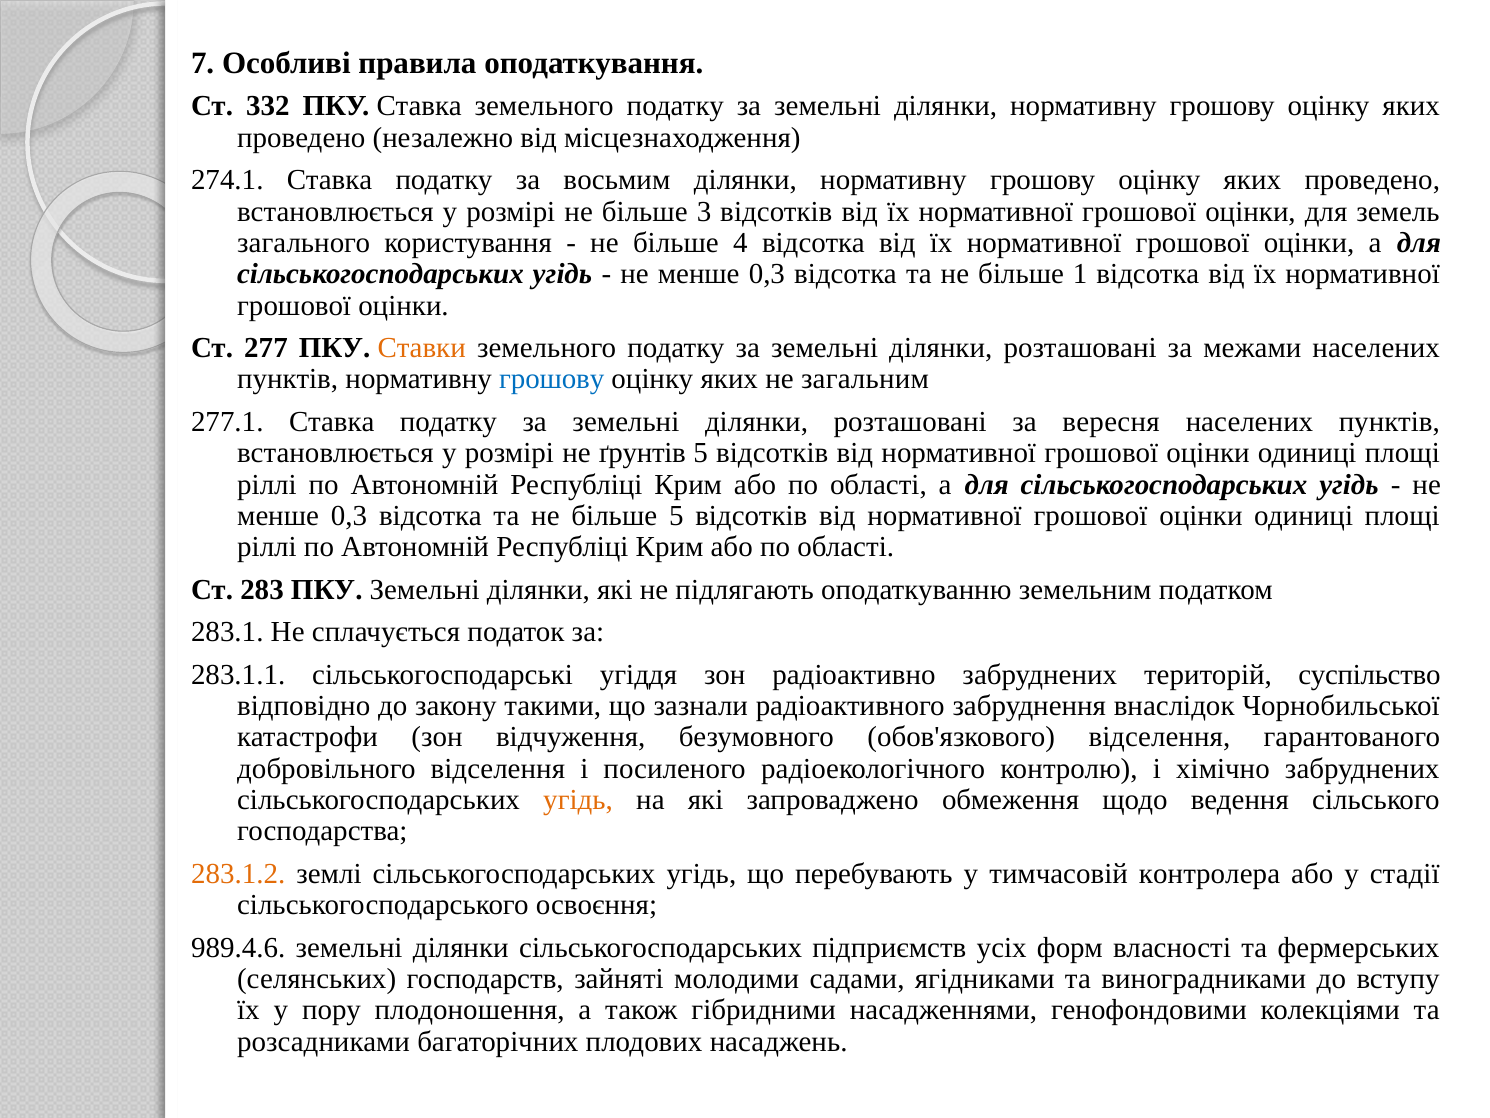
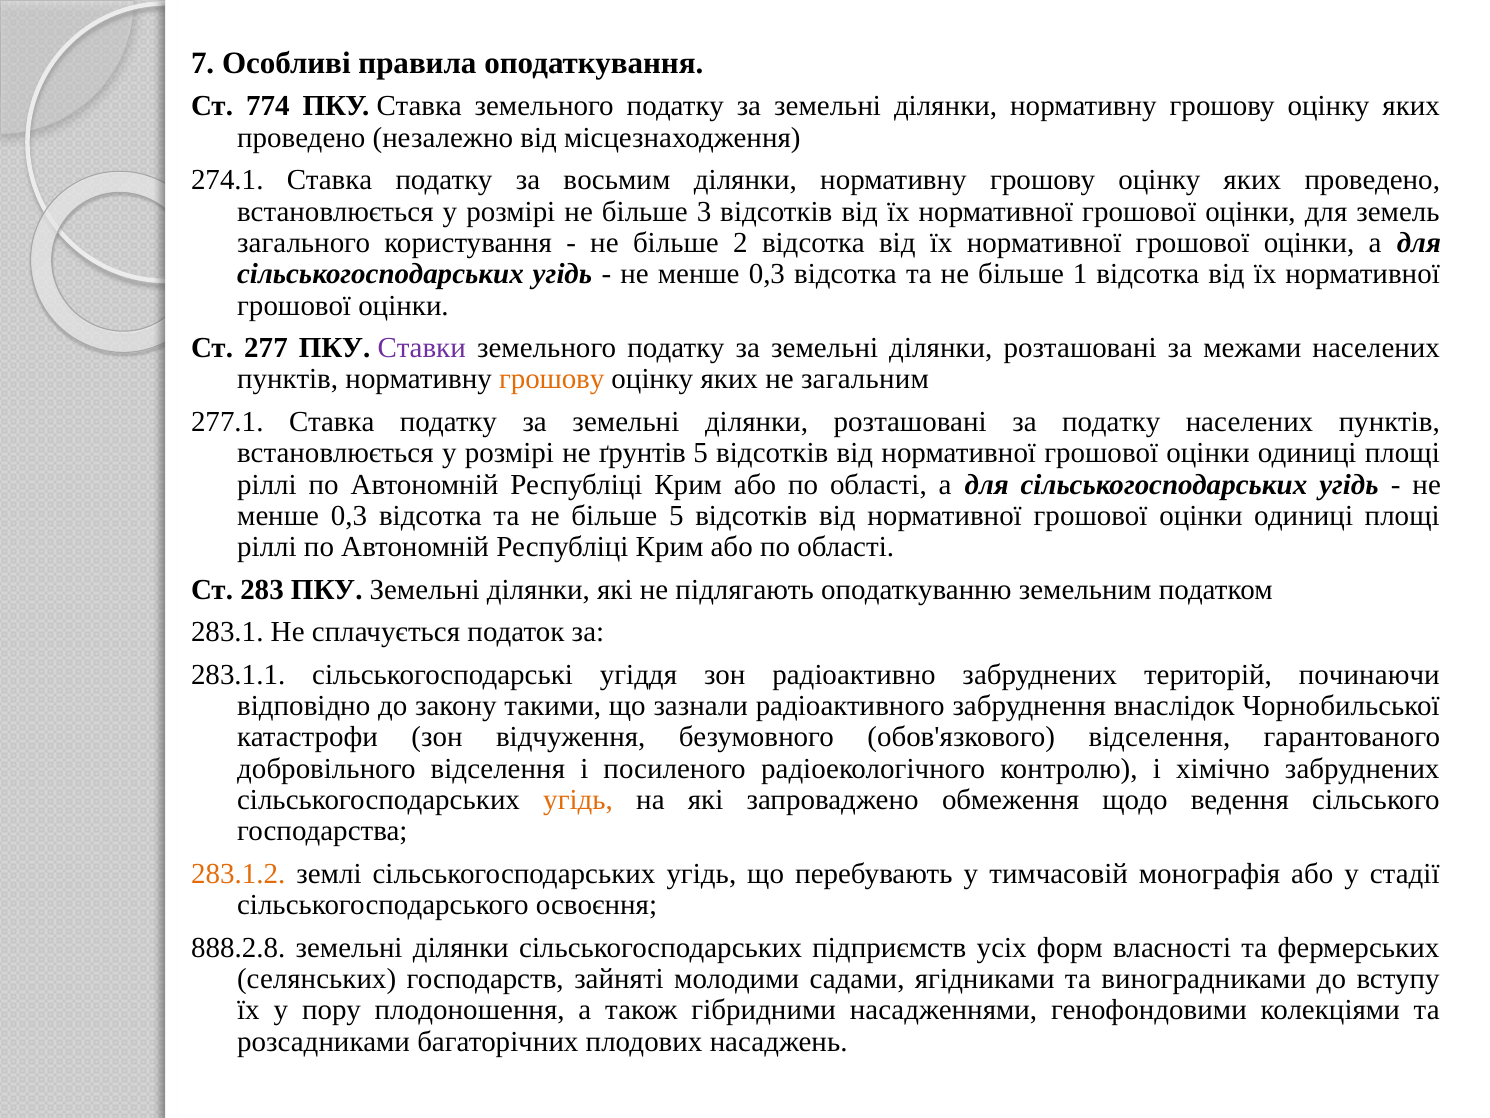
332: 332 -> 774 (268, 106)
4: 4 -> 2 (740, 243)
Ставки colour: orange -> purple (422, 348)
грошову colour: blue -> orange (552, 379)
за вересня: вересня -> податку (1111, 422)
суспільство: суспільство -> починаючи (1369, 674)
контролера: контролера -> монографія (1210, 874)
989.4.6: 989.4.6 -> 888.2.8 (238, 947)
